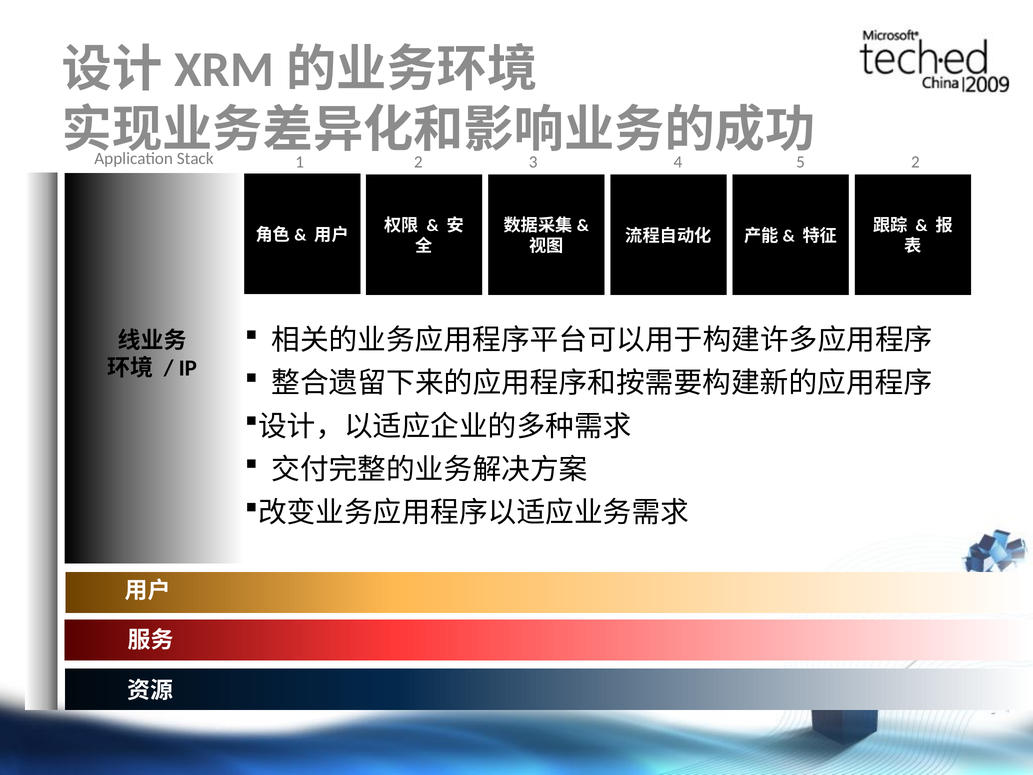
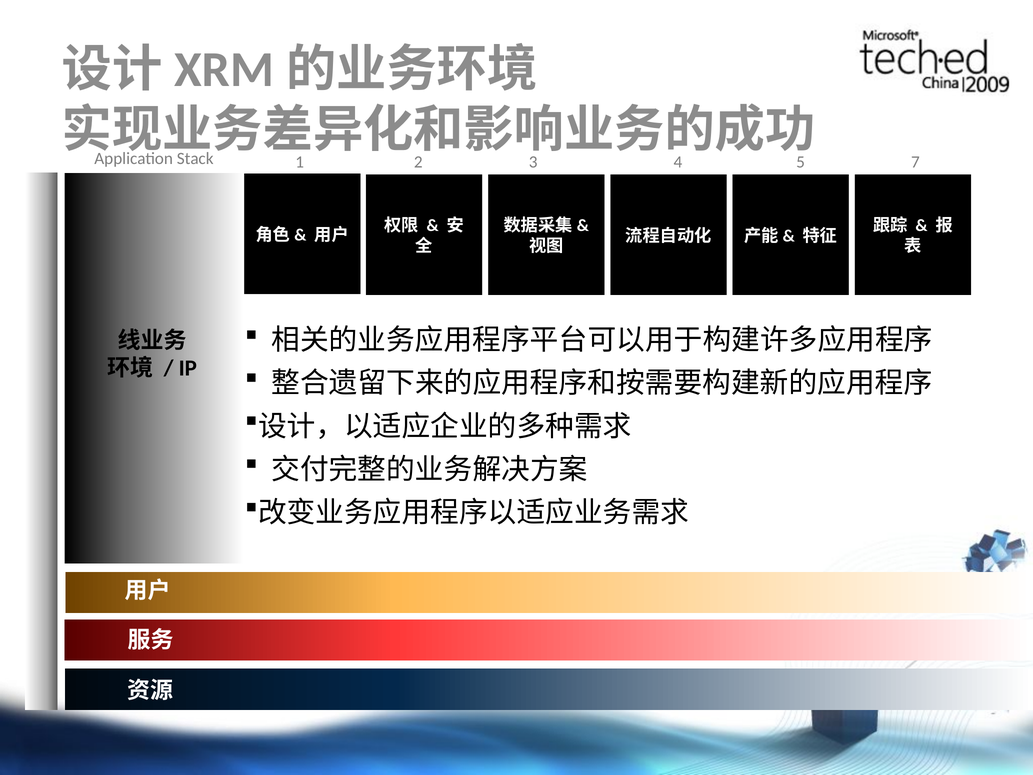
2: 2 -> 7 (915, 162)
